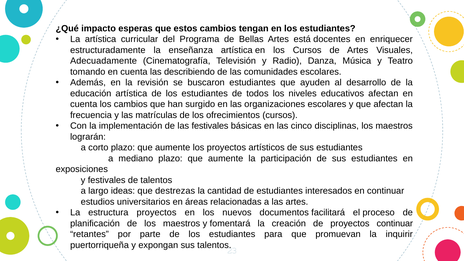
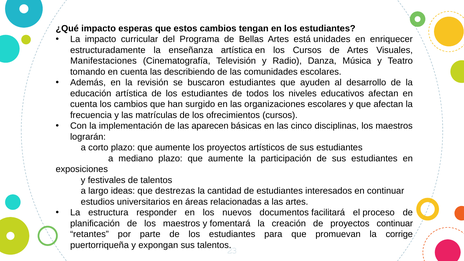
La artística: artística -> impacto (101, 39)
docentes: docentes -> unidades (332, 39)
Adecuadamente: Adecuadamente -> Manifestaciones (104, 61)
las festivales: festivales -> aparecen (210, 126)
estructura proyectos: proyectos -> responder (157, 213)
inquirir: inquirir -> corrige (399, 234)
